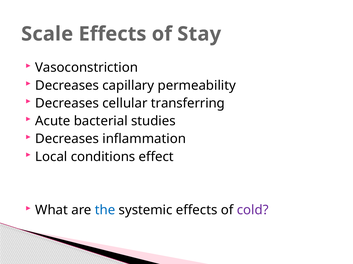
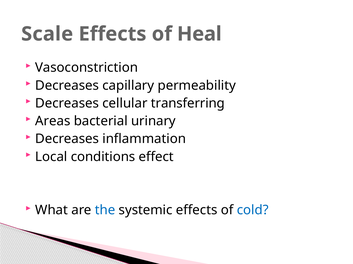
Stay: Stay -> Heal (199, 34)
Acute: Acute -> Areas (53, 121)
studies: studies -> urinary (153, 121)
cold colour: purple -> blue (253, 211)
